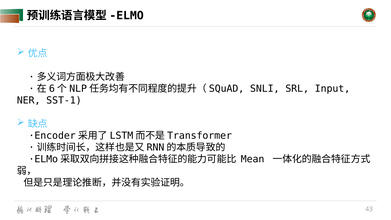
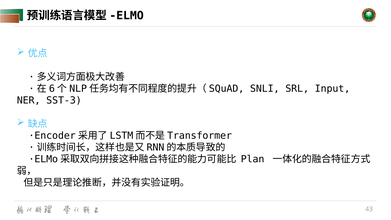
SST-1: SST-1 -> SST-3 (64, 100)
Mean: Mean -> Plan (253, 159)
